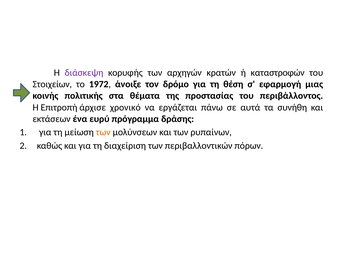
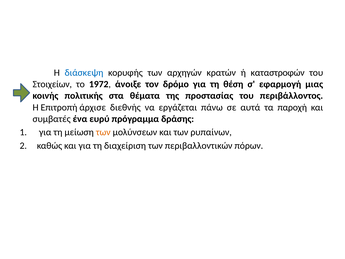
διάσκεψη colour: purple -> blue (84, 73)
χρονικό: χρονικό -> διεθνής (125, 107)
συνήθη: συνήθη -> παροχή (292, 107)
εκτάσεων: εκτάσεων -> συμβατές (52, 119)
